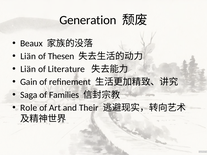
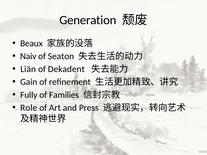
Liän: Liän -> Naiv (28, 56)
Thesen: Thesen -> Seaton (61, 56)
Literature: Literature -> Dekadent (66, 69)
Saga: Saga -> Fully (29, 95)
Their: Their -> Press (89, 108)
